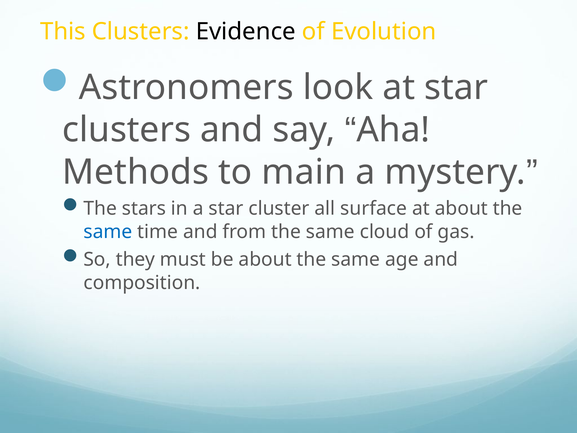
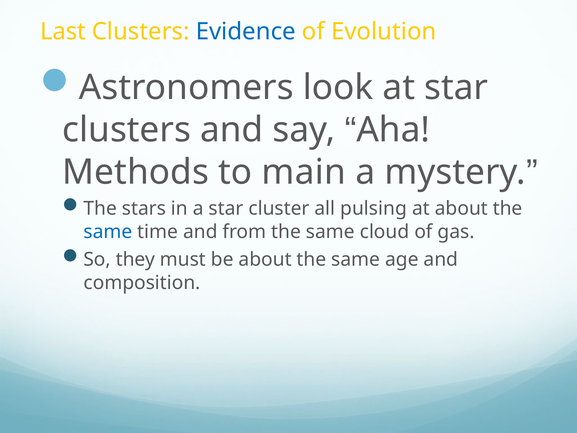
This: This -> Last (63, 31)
Evidence colour: black -> blue (246, 31)
surface: surface -> pulsing (374, 209)
